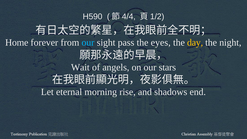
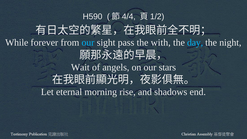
Home: Home -> While (17, 43)
eyes: eyes -> with (161, 43)
day colour: yellow -> light blue (195, 43)
